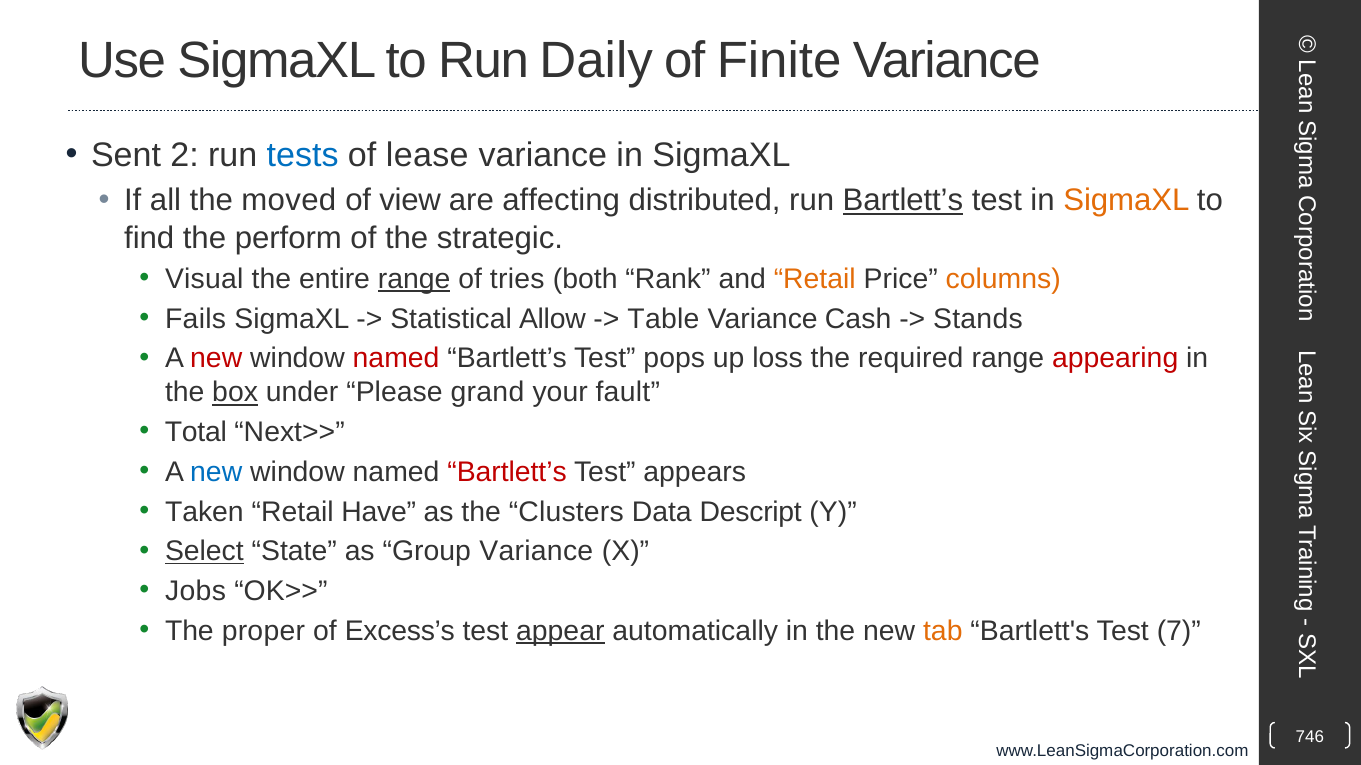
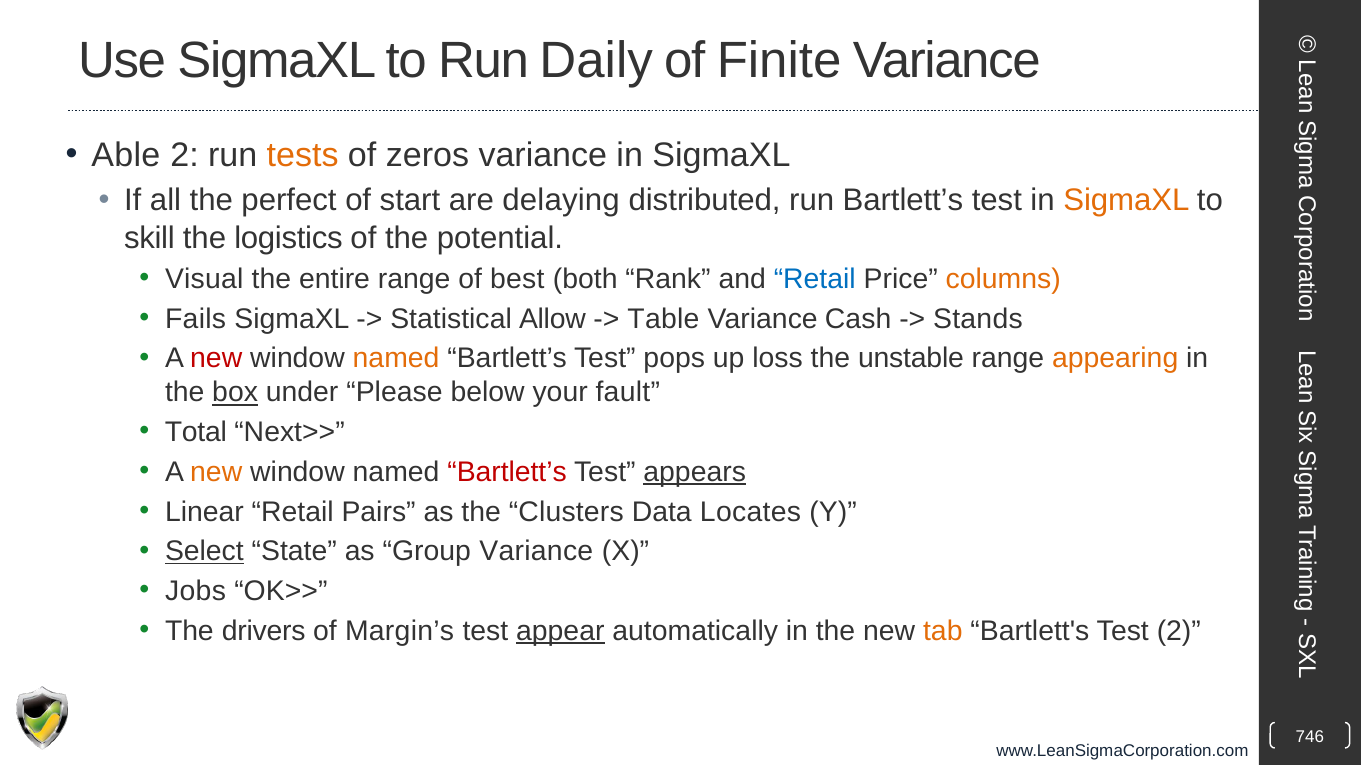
Sent: Sent -> Able (126, 156)
tests colour: blue -> orange (303, 156)
lease: lease -> zeros (427, 156)
moved: moved -> perfect (289, 201)
view: view -> start (410, 201)
affecting: affecting -> delaying (561, 201)
Bartlett’s underline: present -> none (903, 201)
find: find -> skill (149, 238)
perform: perform -> logistics (288, 238)
strategic: strategic -> potential (500, 238)
range underline: present -> none (414, 279)
tries: tries -> best (517, 279)
Retail colour: orange -> blue (815, 279)
named colour: red -> orange (396, 359)
required: required -> unstable (911, 359)
appearing colour: red -> orange (1115, 359)
grand: grand -> below (488, 393)
new colour: blue -> orange (216, 472)
appears underline: none -> present (695, 472)
Taken: Taken -> Linear (204, 512)
Have: Have -> Pairs (379, 512)
Descript: Descript -> Locates (750, 512)
proper: proper -> drivers (264, 631)
Excess’s: Excess’s -> Margin’s (400, 631)
Test 7: 7 -> 2 (1179, 631)
